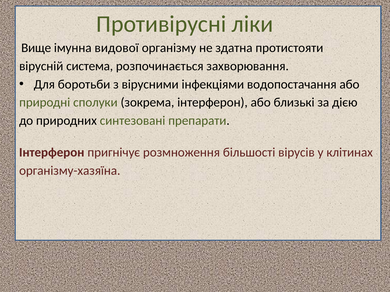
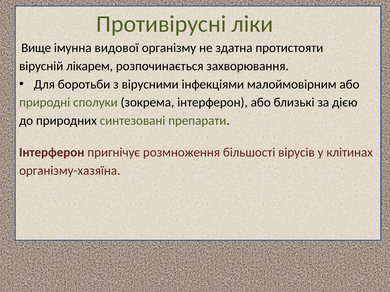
система: система -> лікарем (90, 66)
водопостачання: водопостачання -> малоймовірним (292, 84)
